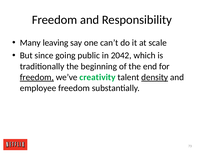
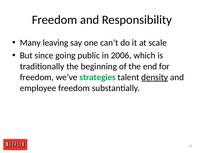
2042: 2042 -> 2006 (121, 55)
freedom underline: present -> none (37, 77)
creativity: creativity -> strategies (98, 77)
